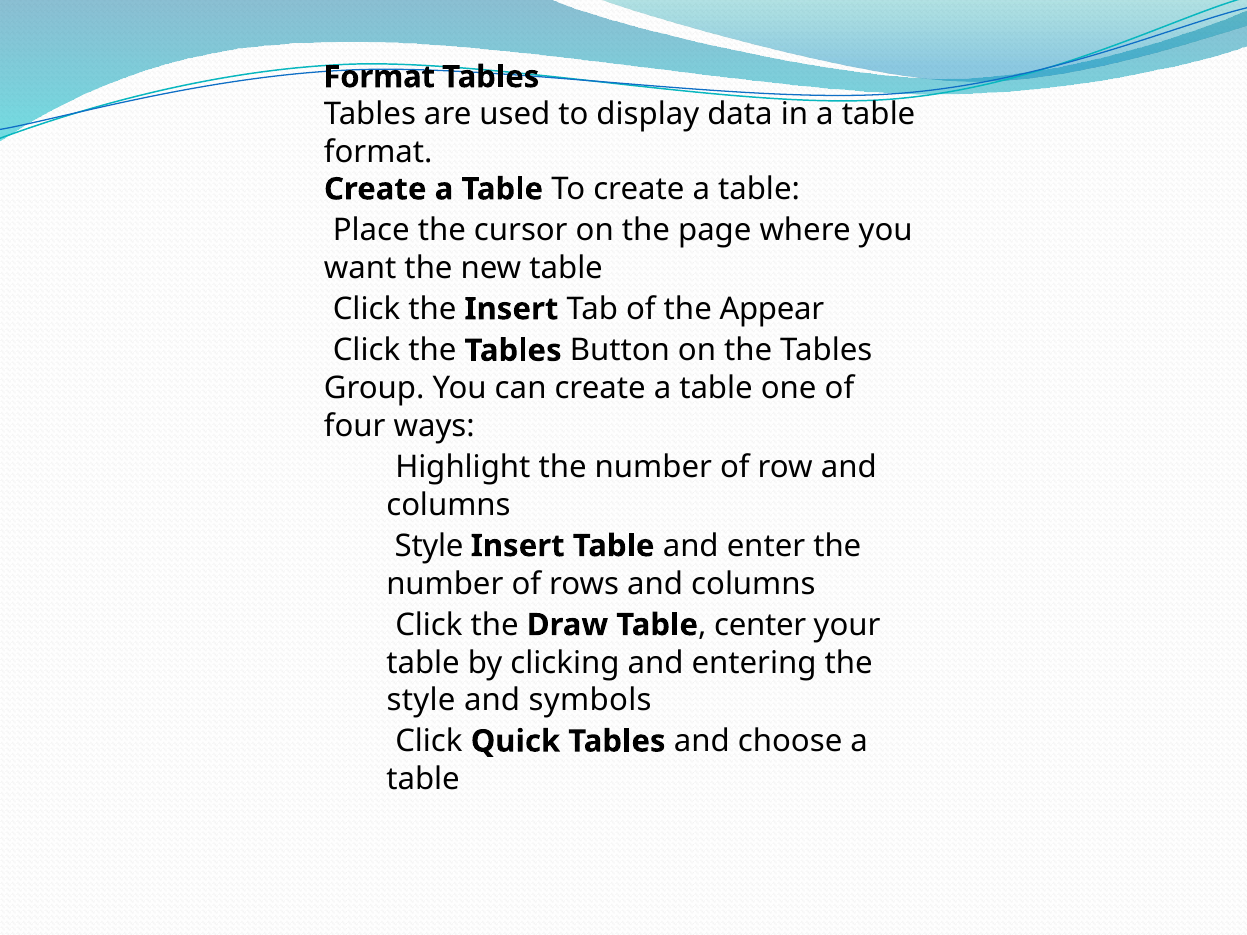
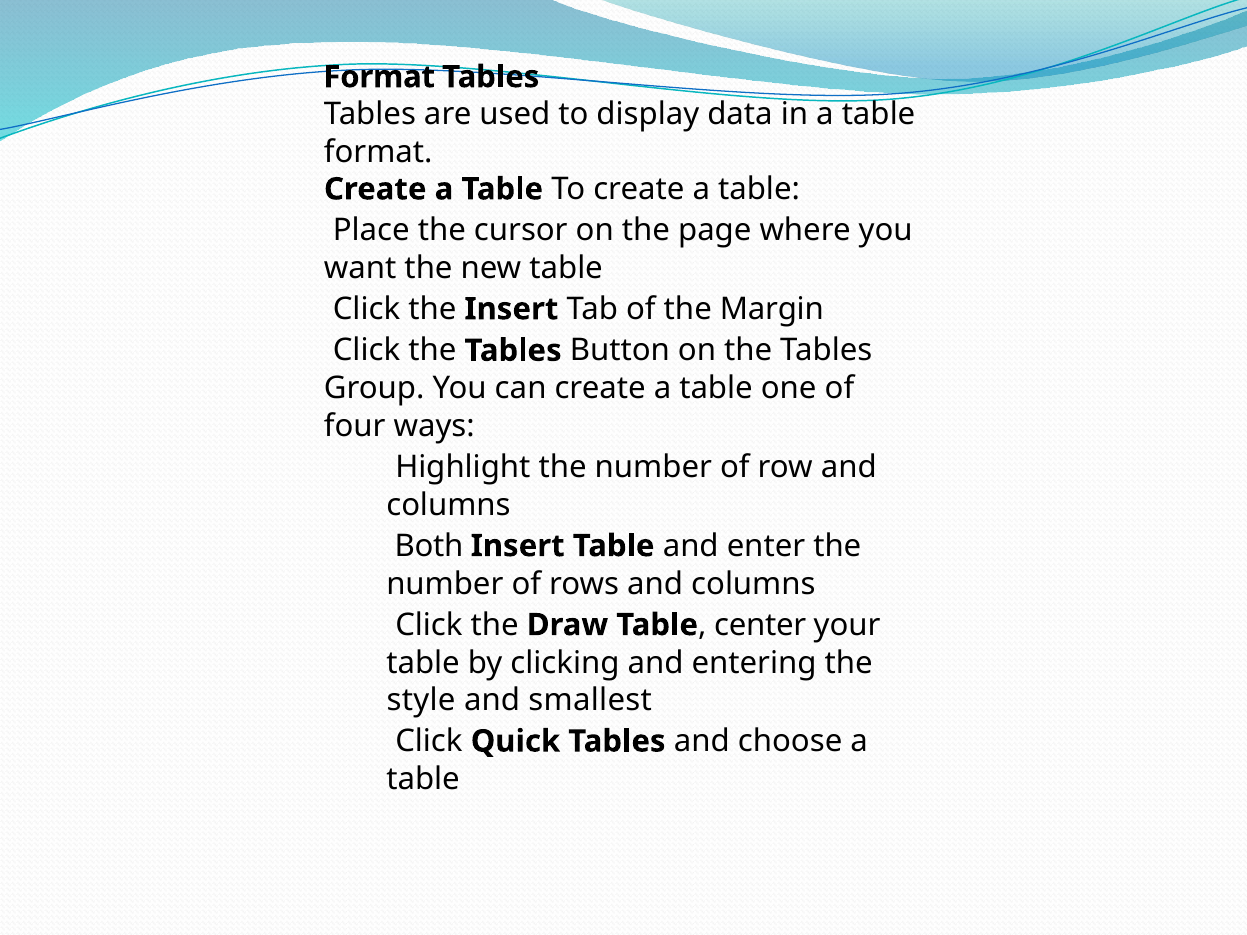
Appear: Appear -> Margin (772, 309)
Style: Style -> Both (429, 546)
symbols: symbols -> smallest (590, 701)
